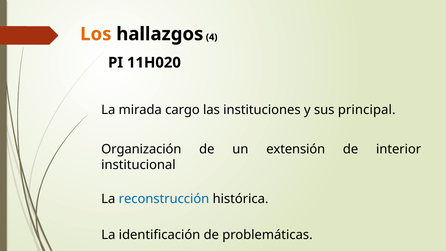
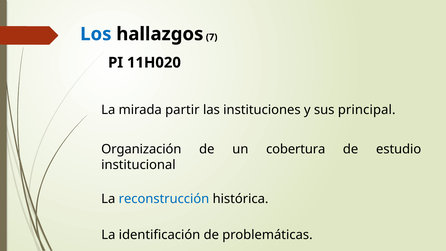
Los colour: orange -> blue (96, 34)
4: 4 -> 7 (212, 37)
cargo: cargo -> partir (182, 110)
extensión: extensión -> cobertura (296, 149)
interior: interior -> estudio (399, 149)
